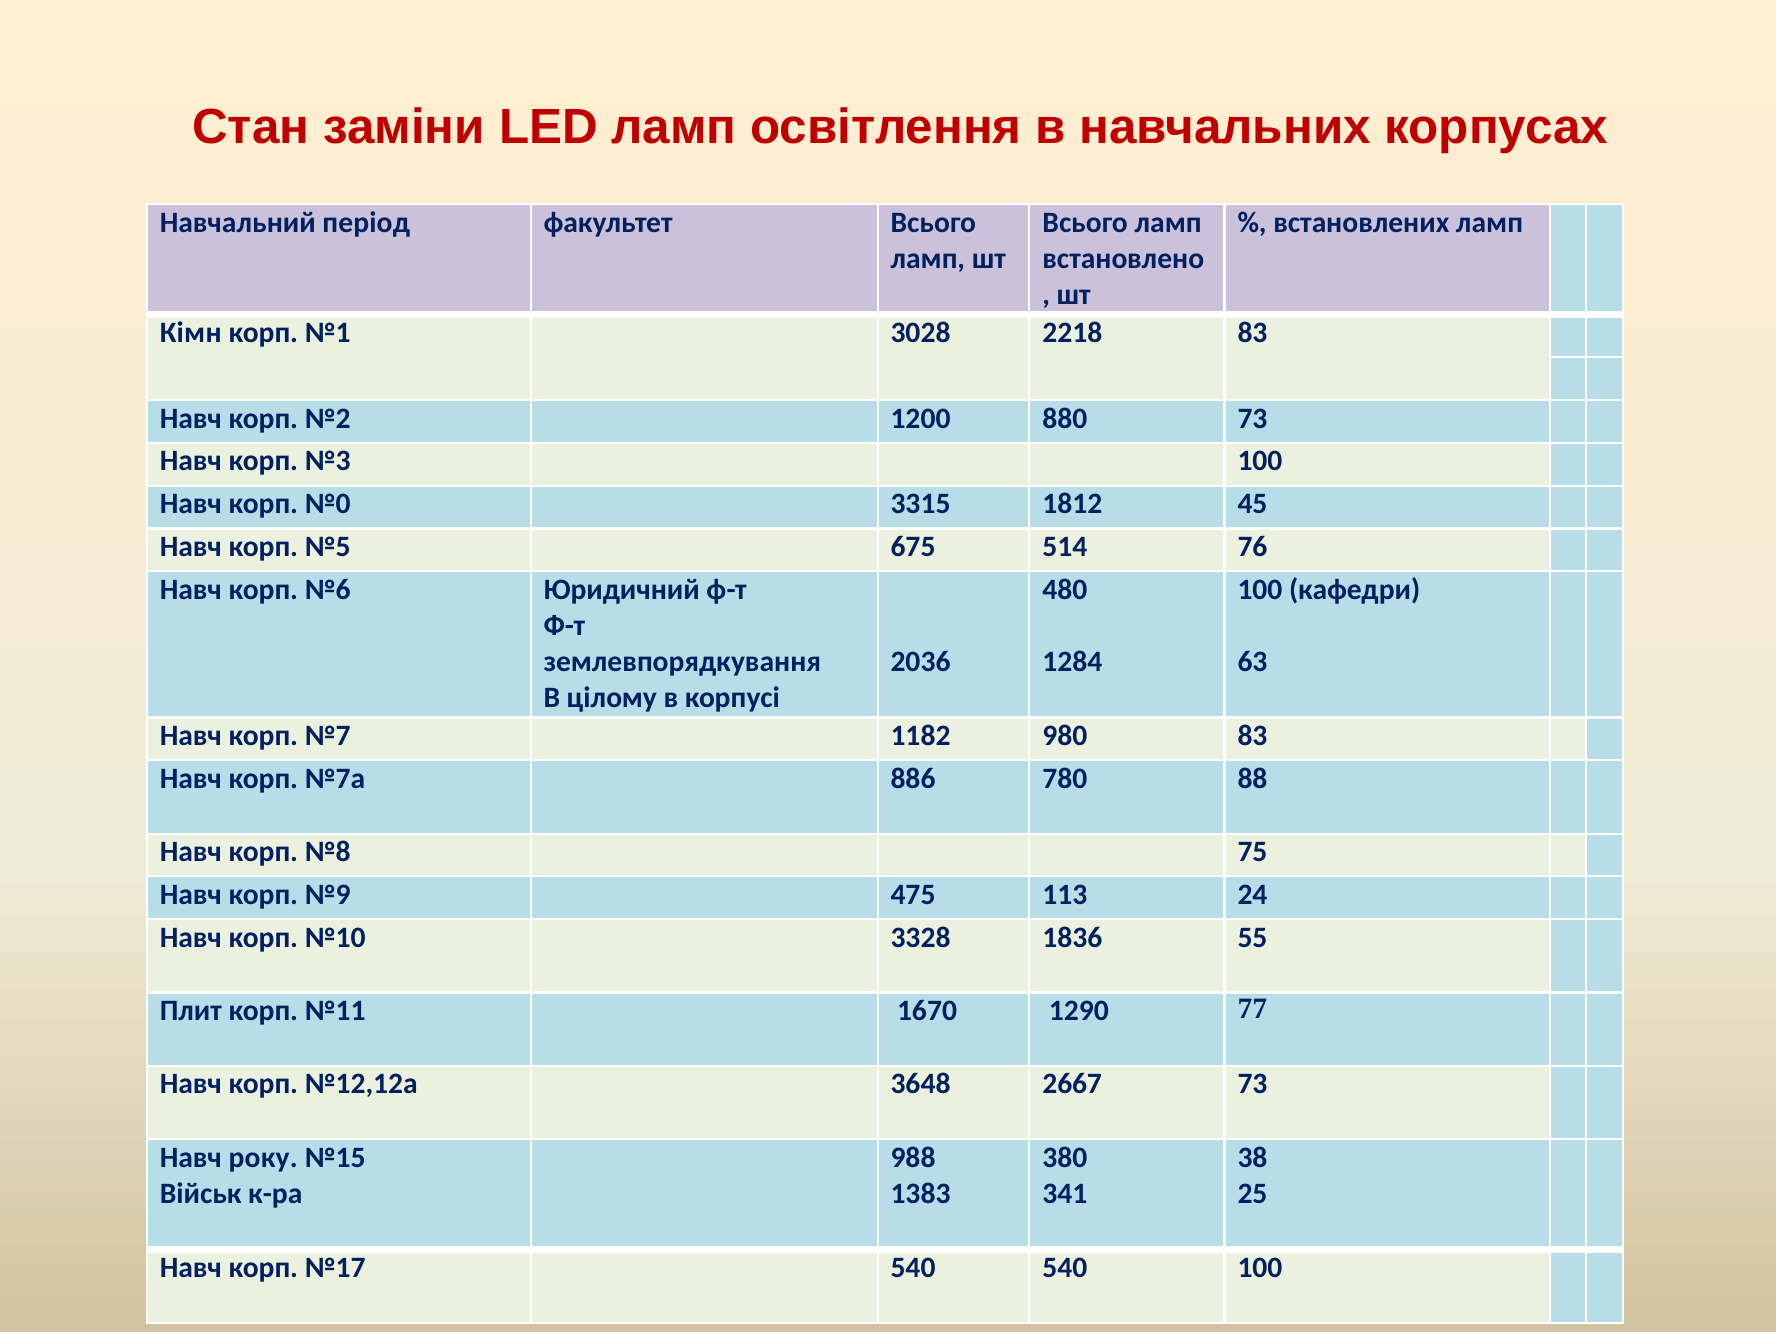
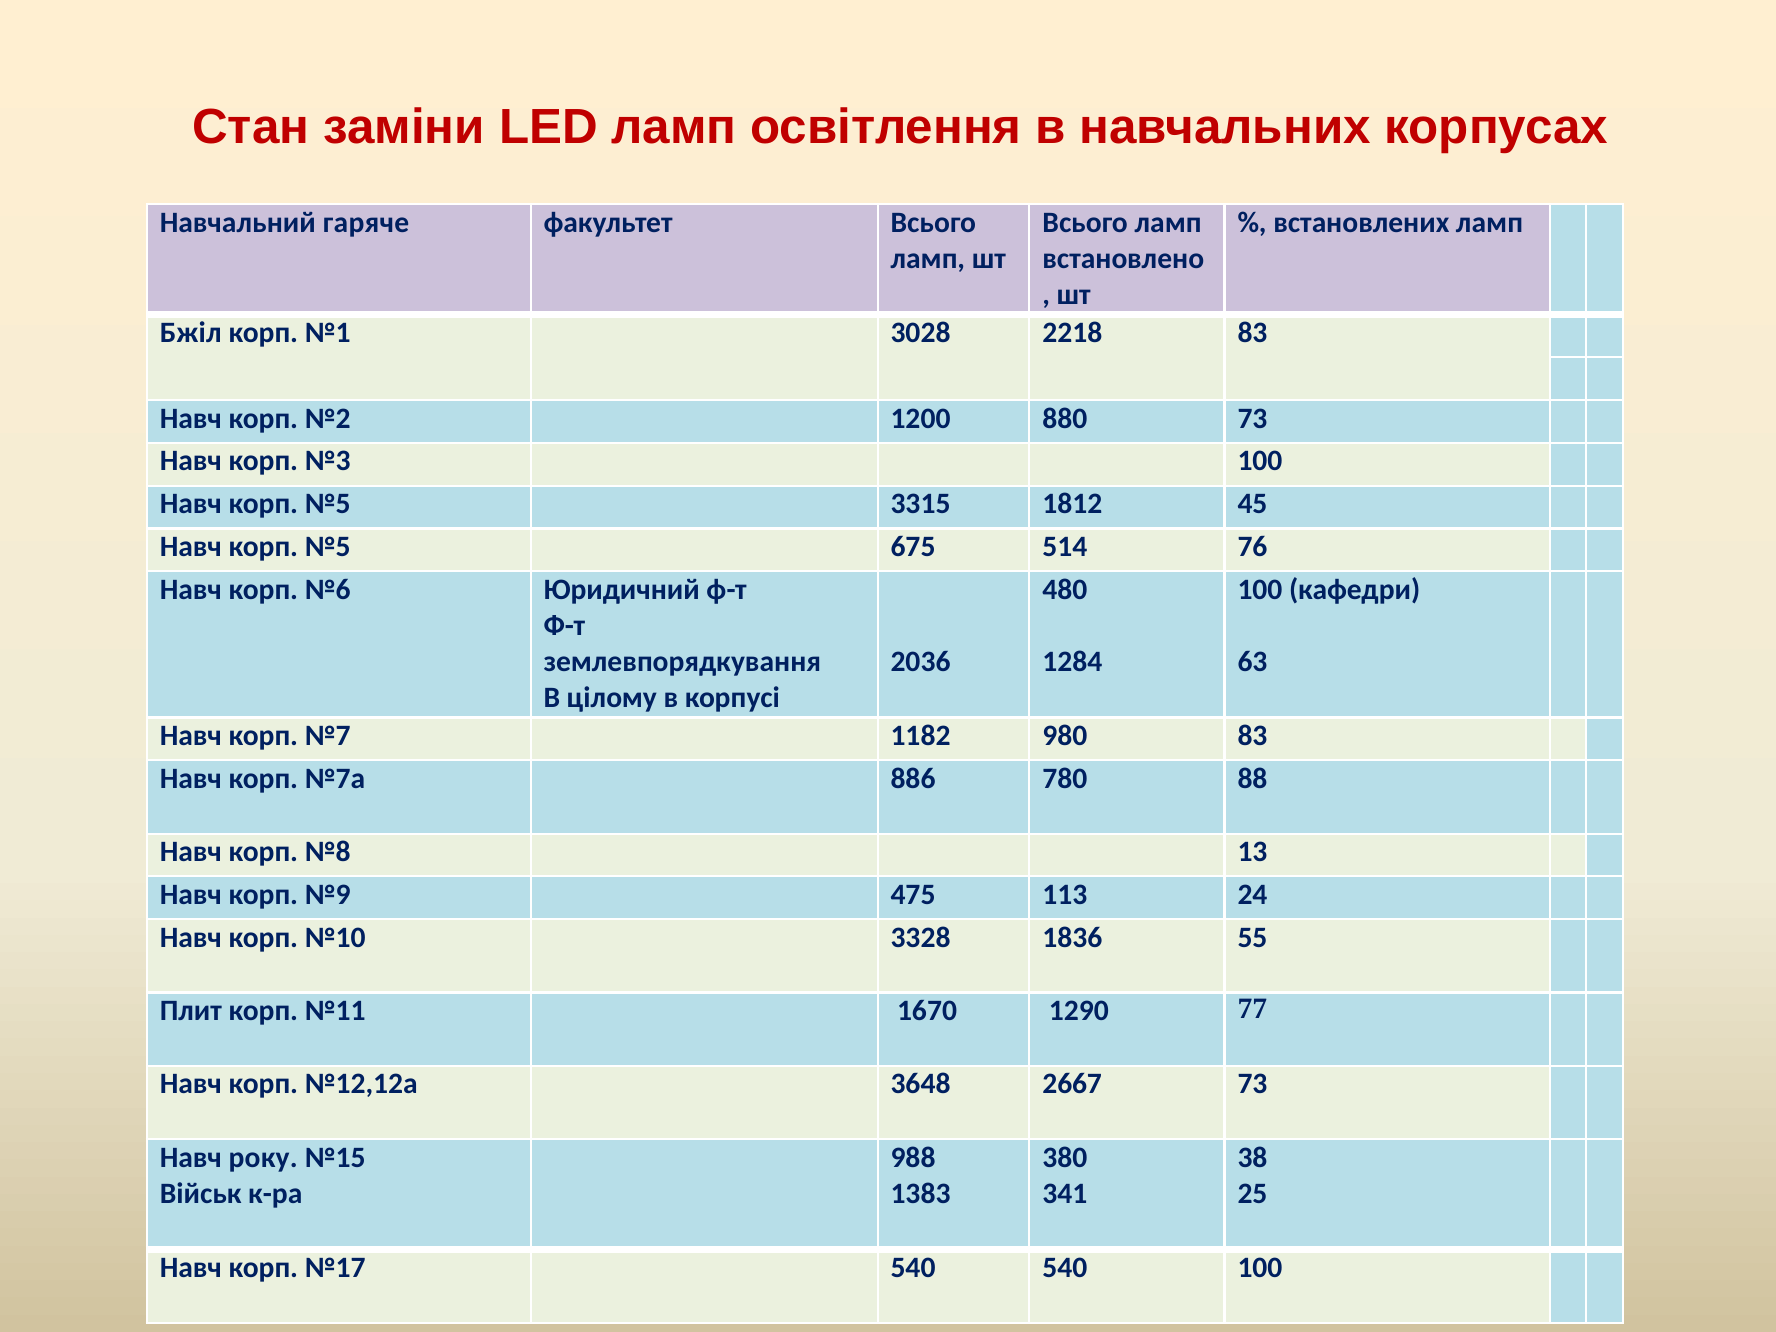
період: період -> гаряче (366, 223)
Кімн: Кімн -> Бжіл (191, 333)
№0: №0 -> №5 (328, 504)
75: 75 -> 13 (1253, 852)
